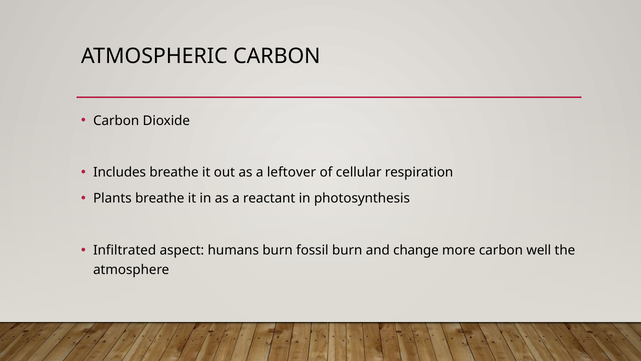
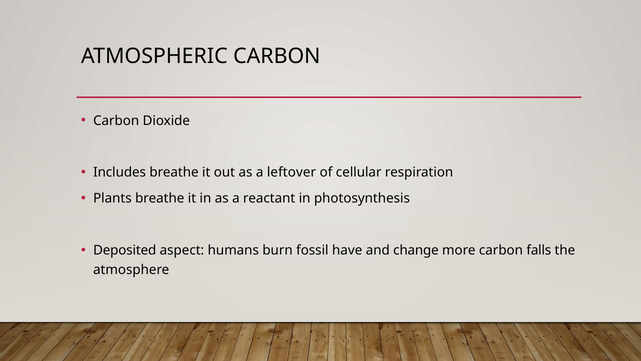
Infiltrated: Infiltrated -> Deposited (125, 250)
fossil burn: burn -> have (347, 250)
well: well -> falls (539, 250)
